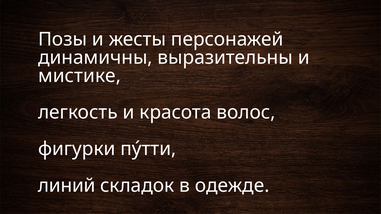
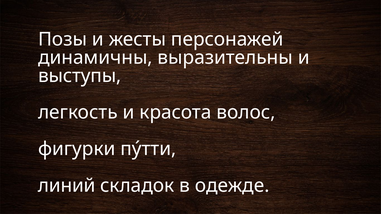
мистике: мистике -> выступы (80, 76)
